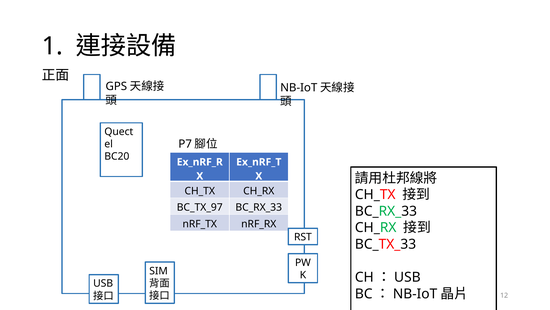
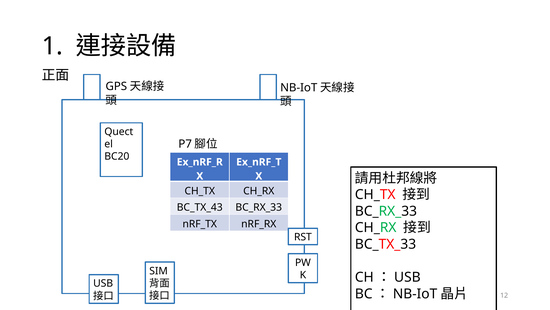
BC_TX_97: BC_TX_97 -> BC_TX_43 (200, 207)
